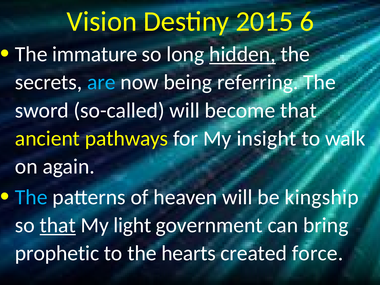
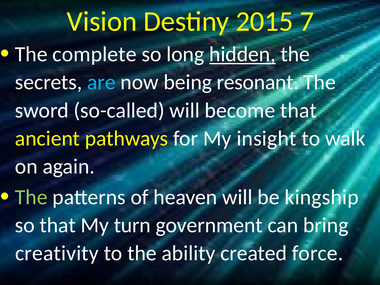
6: 6 -> 7 (307, 22)
immature: immature -> complete (95, 54)
referring: referring -> resonant (258, 82)
The colour: light blue -> light green (31, 197)
that underline: present -> none (58, 225)
light: light -> turn (132, 225)
prophetic: prophetic -> creativity (57, 253)
hearts: hearts -> ability (188, 253)
